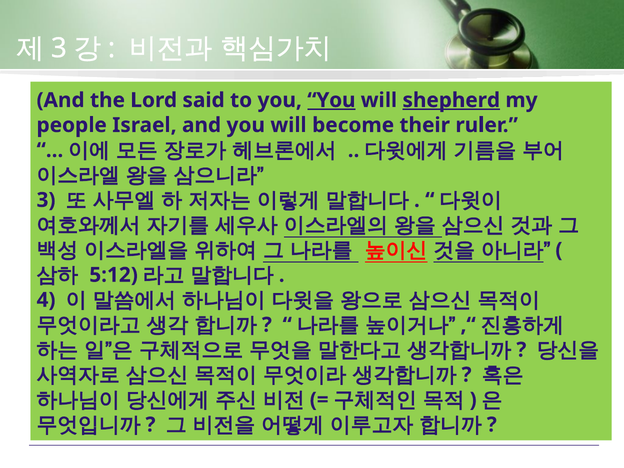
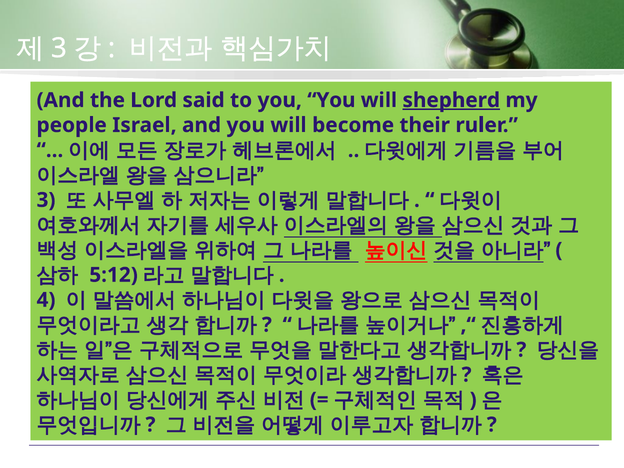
You underline: present -> none (331, 100)
